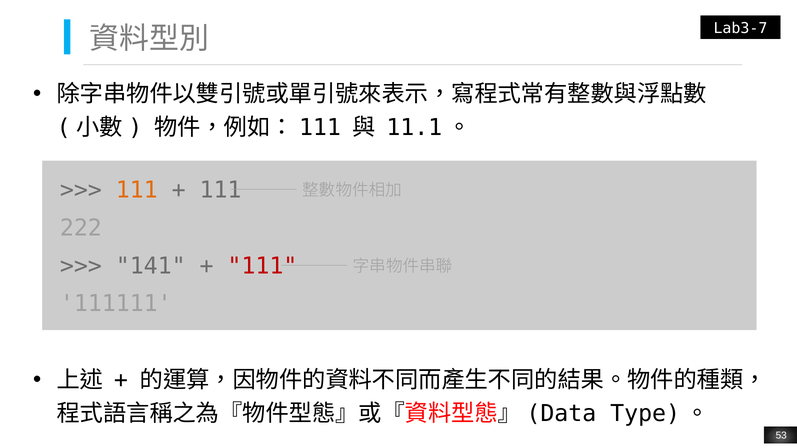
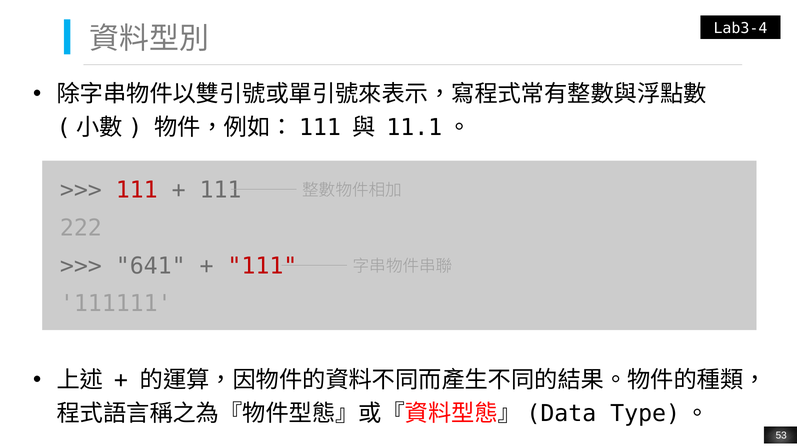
Lab3-7: Lab3-7 -> Lab3-4 (740, 28)
111 colour: orange -> red (137, 190)
141: 141 -> 641 (151, 266)
